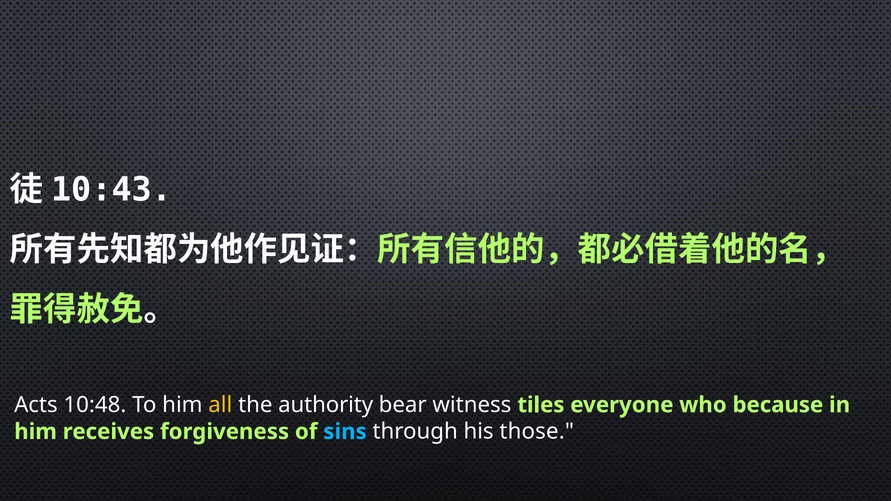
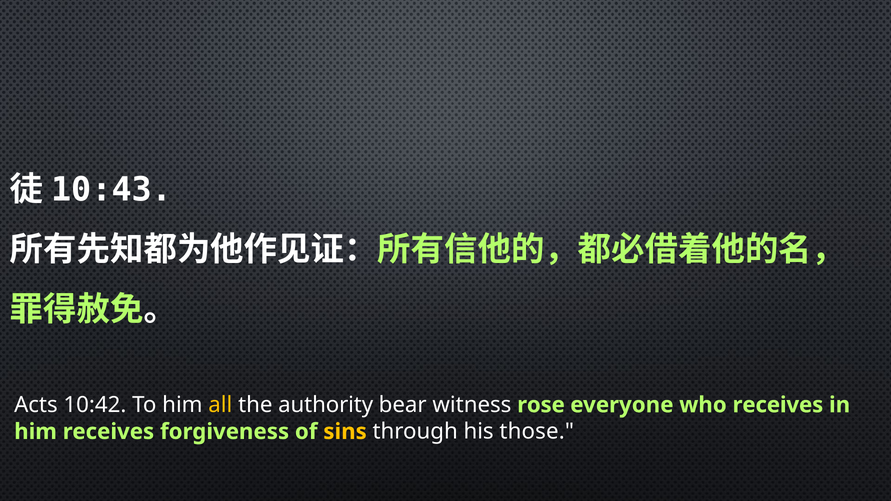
10:48: 10:48 -> 10:42 (95, 405)
tiles: tiles -> rose (541, 405)
who because: because -> receives (778, 405)
sins colour: light blue -> yellow (345, 432)
